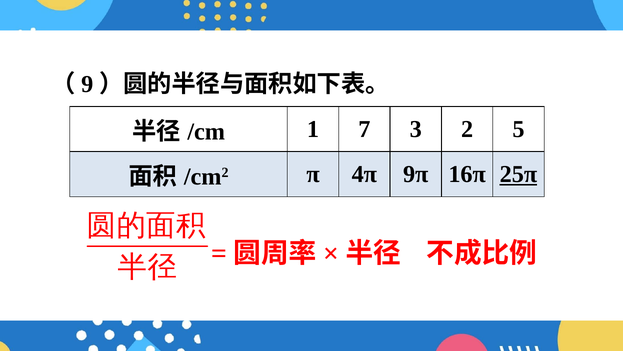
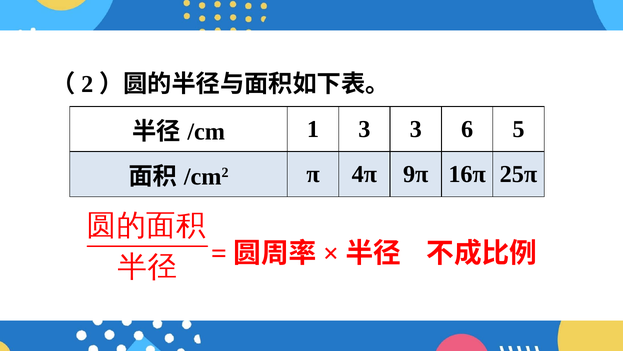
9: 9 -> 2 (87, 84)
1 7: 7 -> 3 (364, 129)
2: 2 -> 6 (467, 129)
25π underline: present -> none (518, 174)
